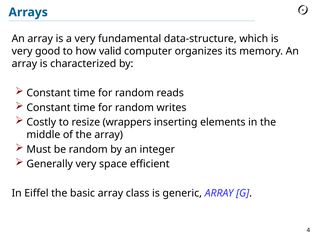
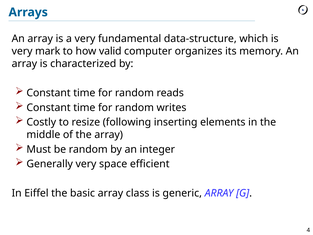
good: good -> mark (48, 51)
wrappers: wrappers -> following (127, 122)
